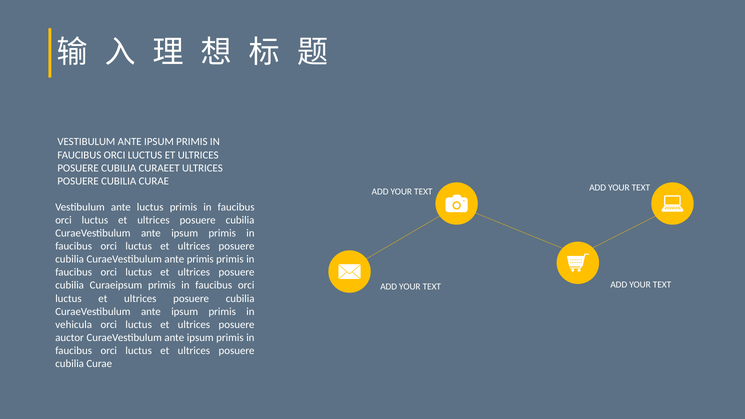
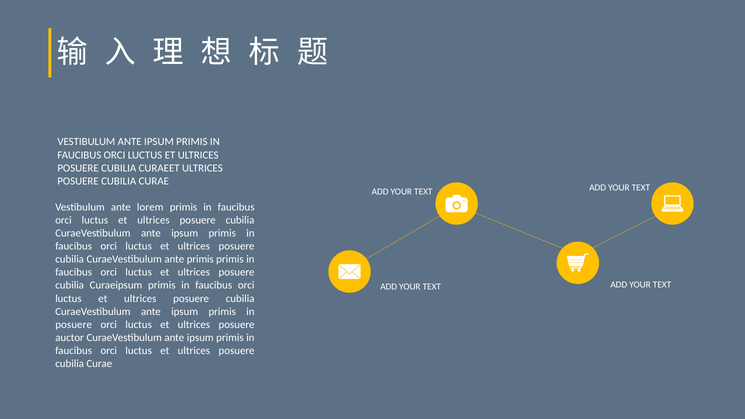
ante luctus: luctus -> lorem (150, 207)
vehicula: vehicula -> posuere (74, 325)
